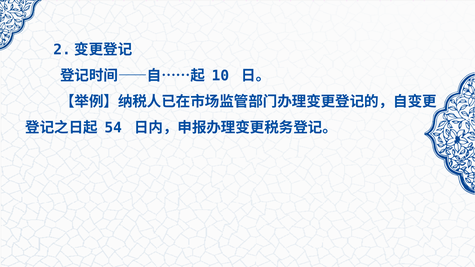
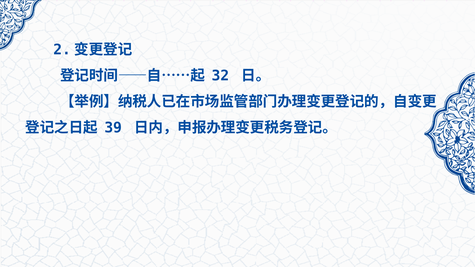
10: 10 -> 32 (220, 76)
54: 54 -> 39 (113, 128)
